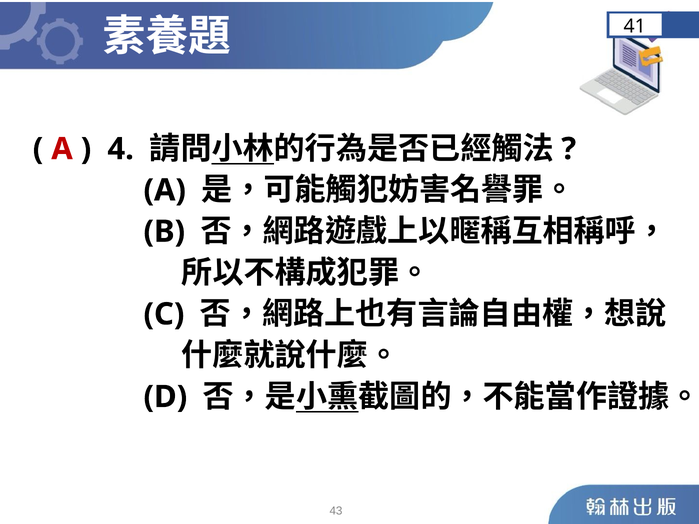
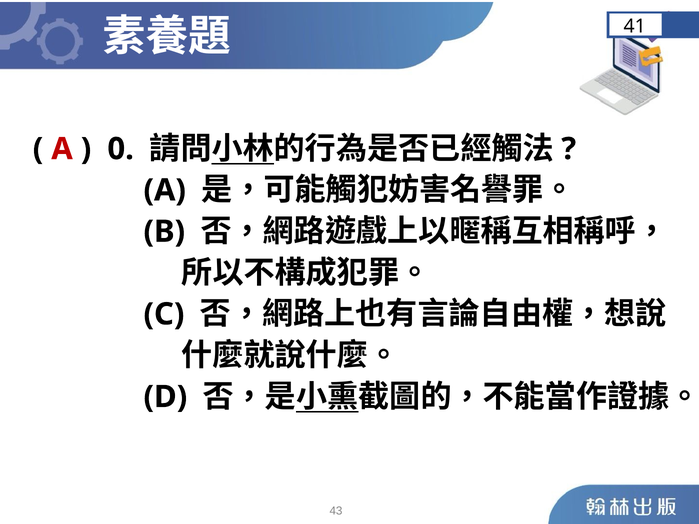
4: 4 -> 0 (121, 149)
